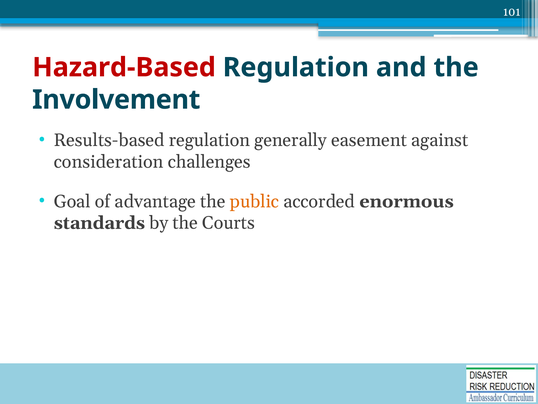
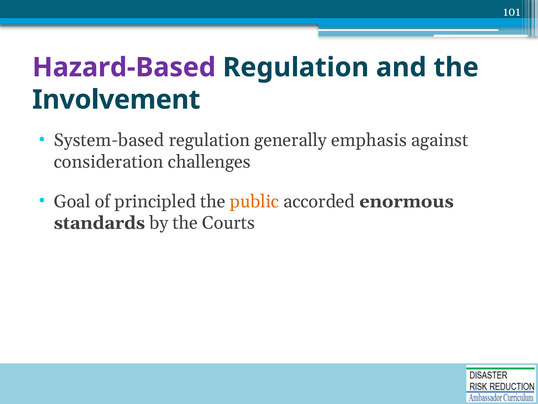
Hazard-Based colour: red -> purple (124, 67)
Results-based: Results-based -> System-based (109, 140)
easement: easement -> emphasis (369, 140)
advantage: advantage -> principled (155, 201)
